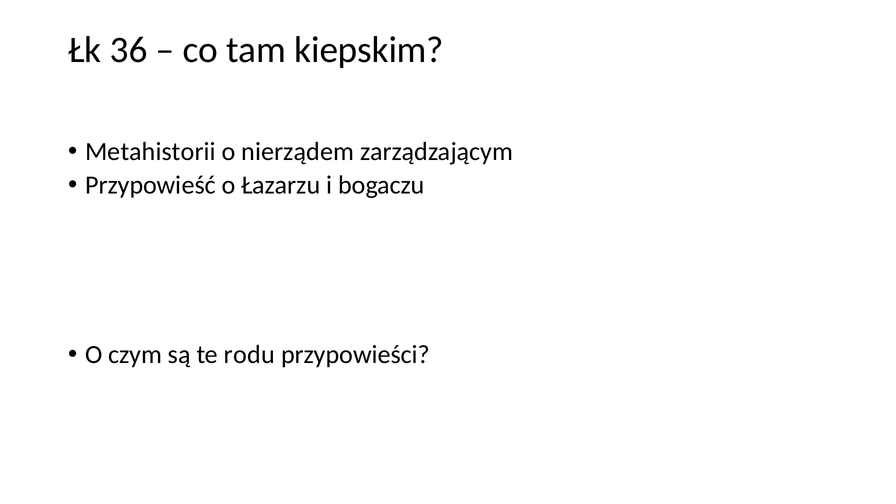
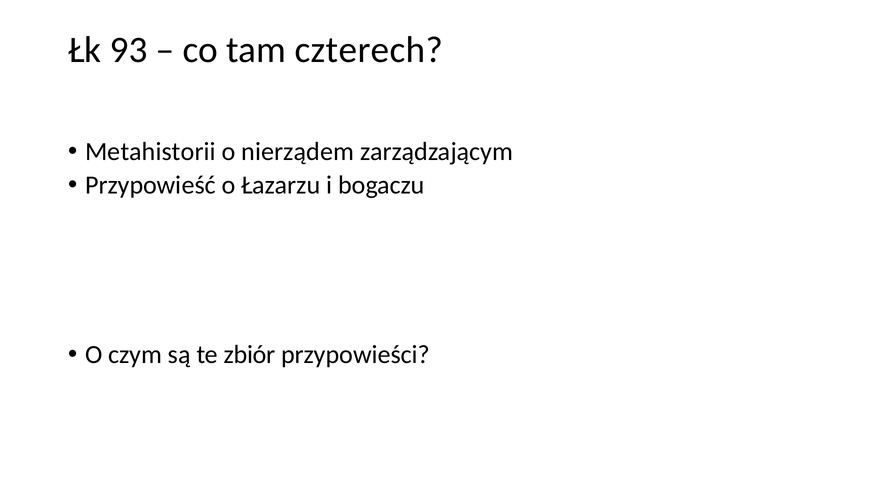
36: 36 -> 93 (129, 50)
kiepskim: kiepskim -> czterech (369, 50)
rodu: rodu -> zbiór (250, 355)
